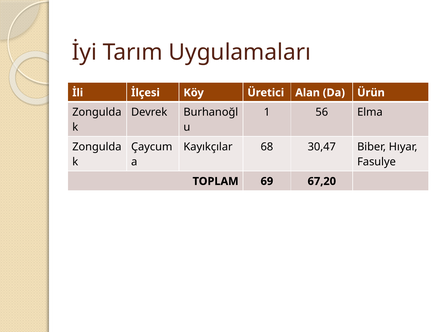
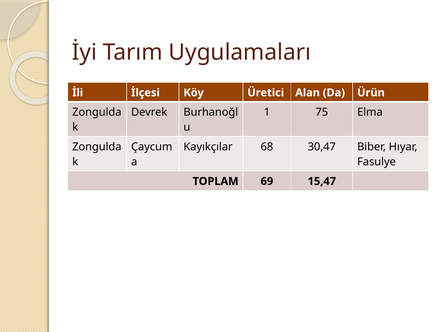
56: 56 -> 75 (322, 112)
67,20: 67,20 -> 15,47 (322, 181)
